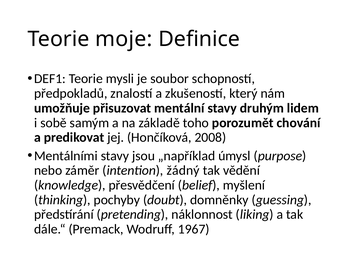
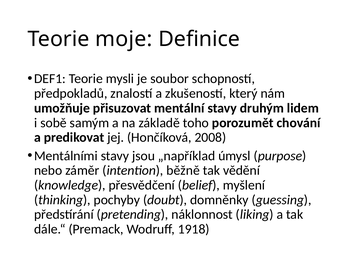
žádný: žádný -> běžně (183, 171)
1967: 1967 -> 1918 (194, 230)
